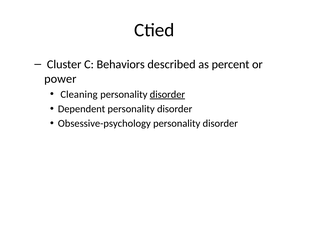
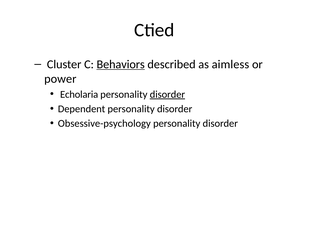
Behaviors underline: none -> present (121, 64)
percent: percent -> aimless (230, 64)
Cleaning: Cleaning -> Echolaria (79, 95)
